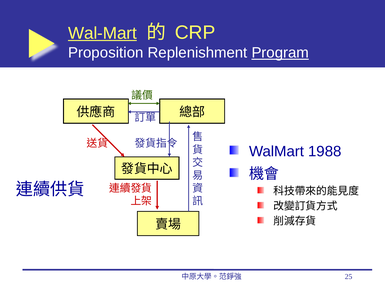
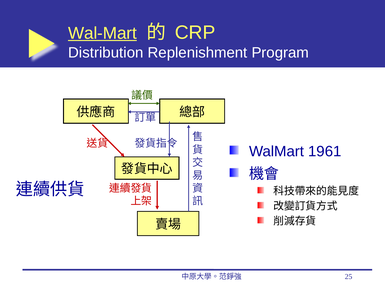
Proposition: Proposition -> Distribution (106, 53)
Program underline: present -> none (280, 53)
1988: 1988 -> 1961 (325, 151)
